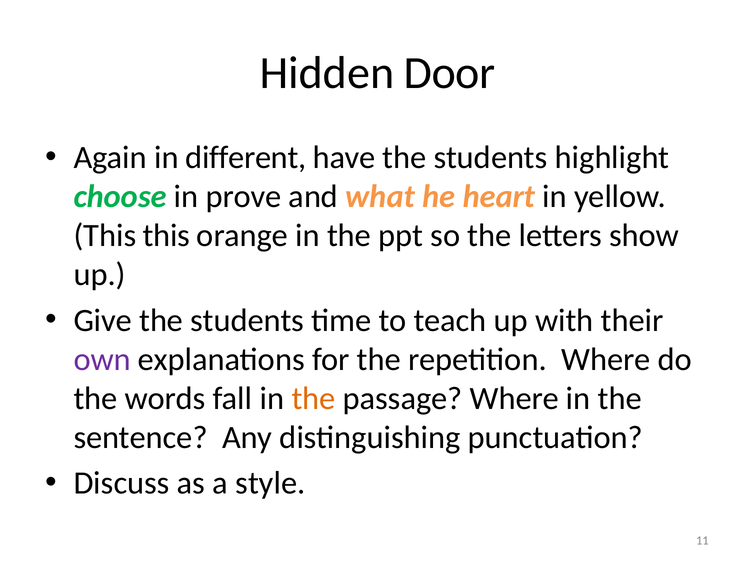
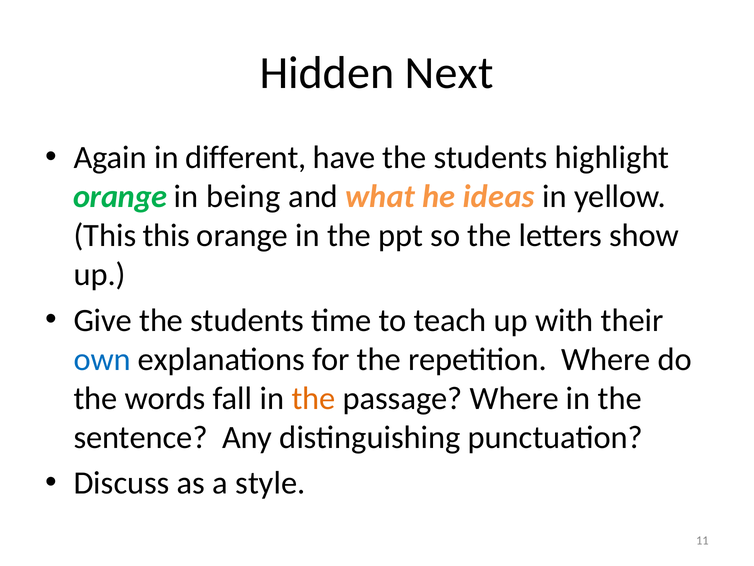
Door: Door -> Next (449, 73)
choose: choose -> orange (120, 196)
prove: prove -> being (243, 196)
heart: heart -> ideas (499, 196)
own colour: purple -> blue (102, 359)
